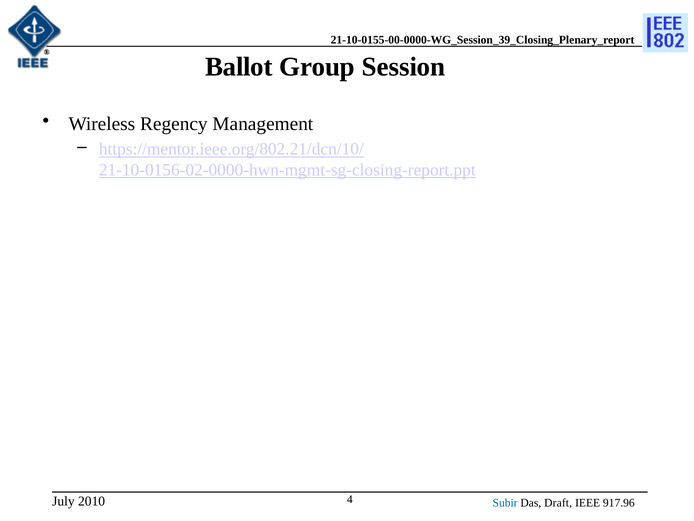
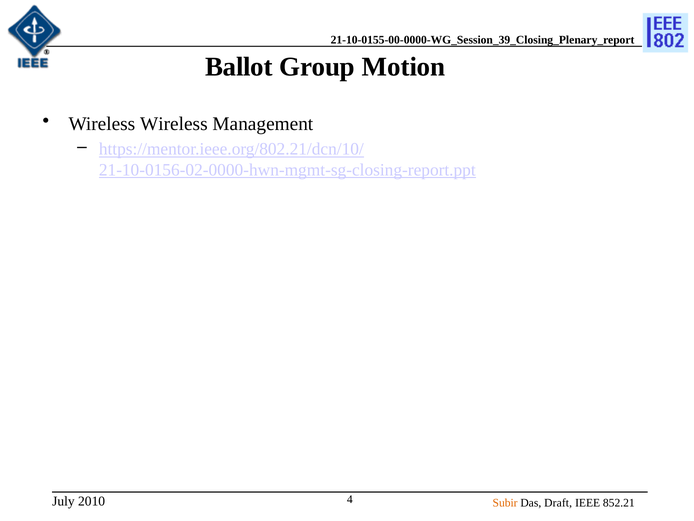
Session: Session -> Motion (404, 67)
Wireless Regency: Regency -> Wireless (174, 124)
Subir colour: blue -> orange (505, 503)
917.96: 917.96 -> 852.21 (619, 503)
